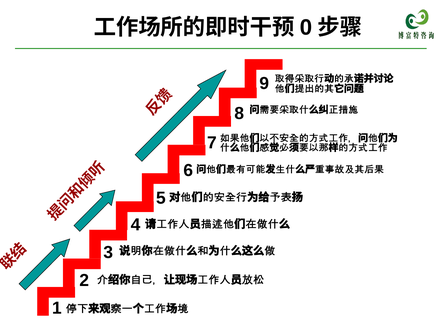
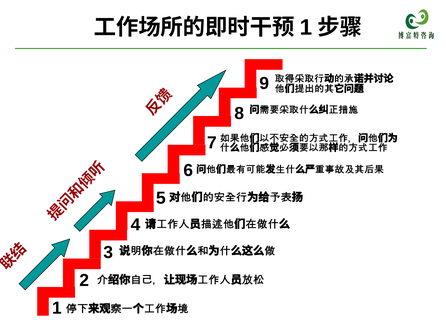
0: 0 -> 1 (306, 28)
